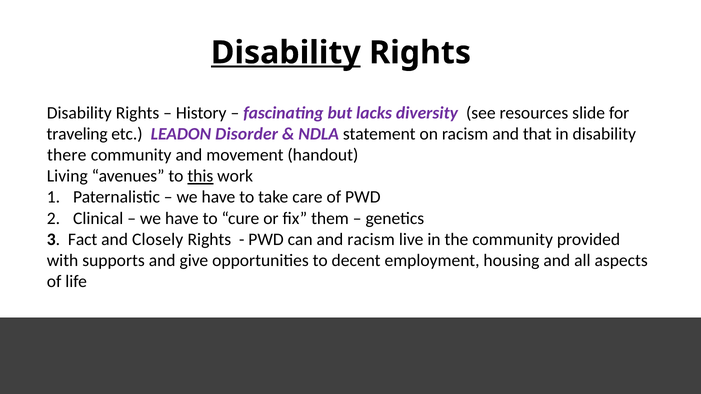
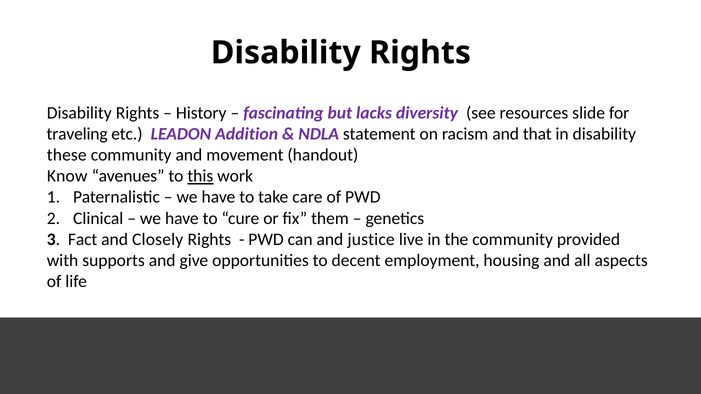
Disability underline: present -> none (286, 53)
Disorder: Disorder -> Addition (247, 134)
there: there -> these (67, 155)
Living: Living -> Know (67, 176)
and racism: racism -> justice (371, 239)
